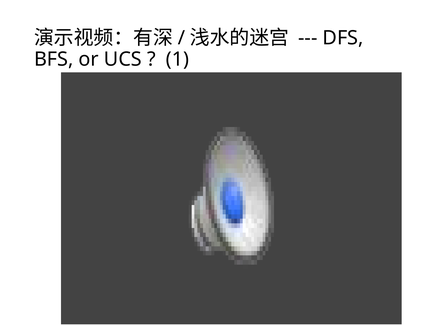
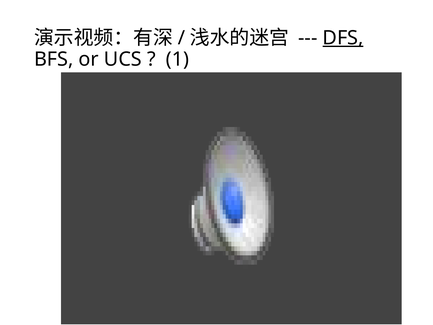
DFS underline: none -> present (343, 38)
